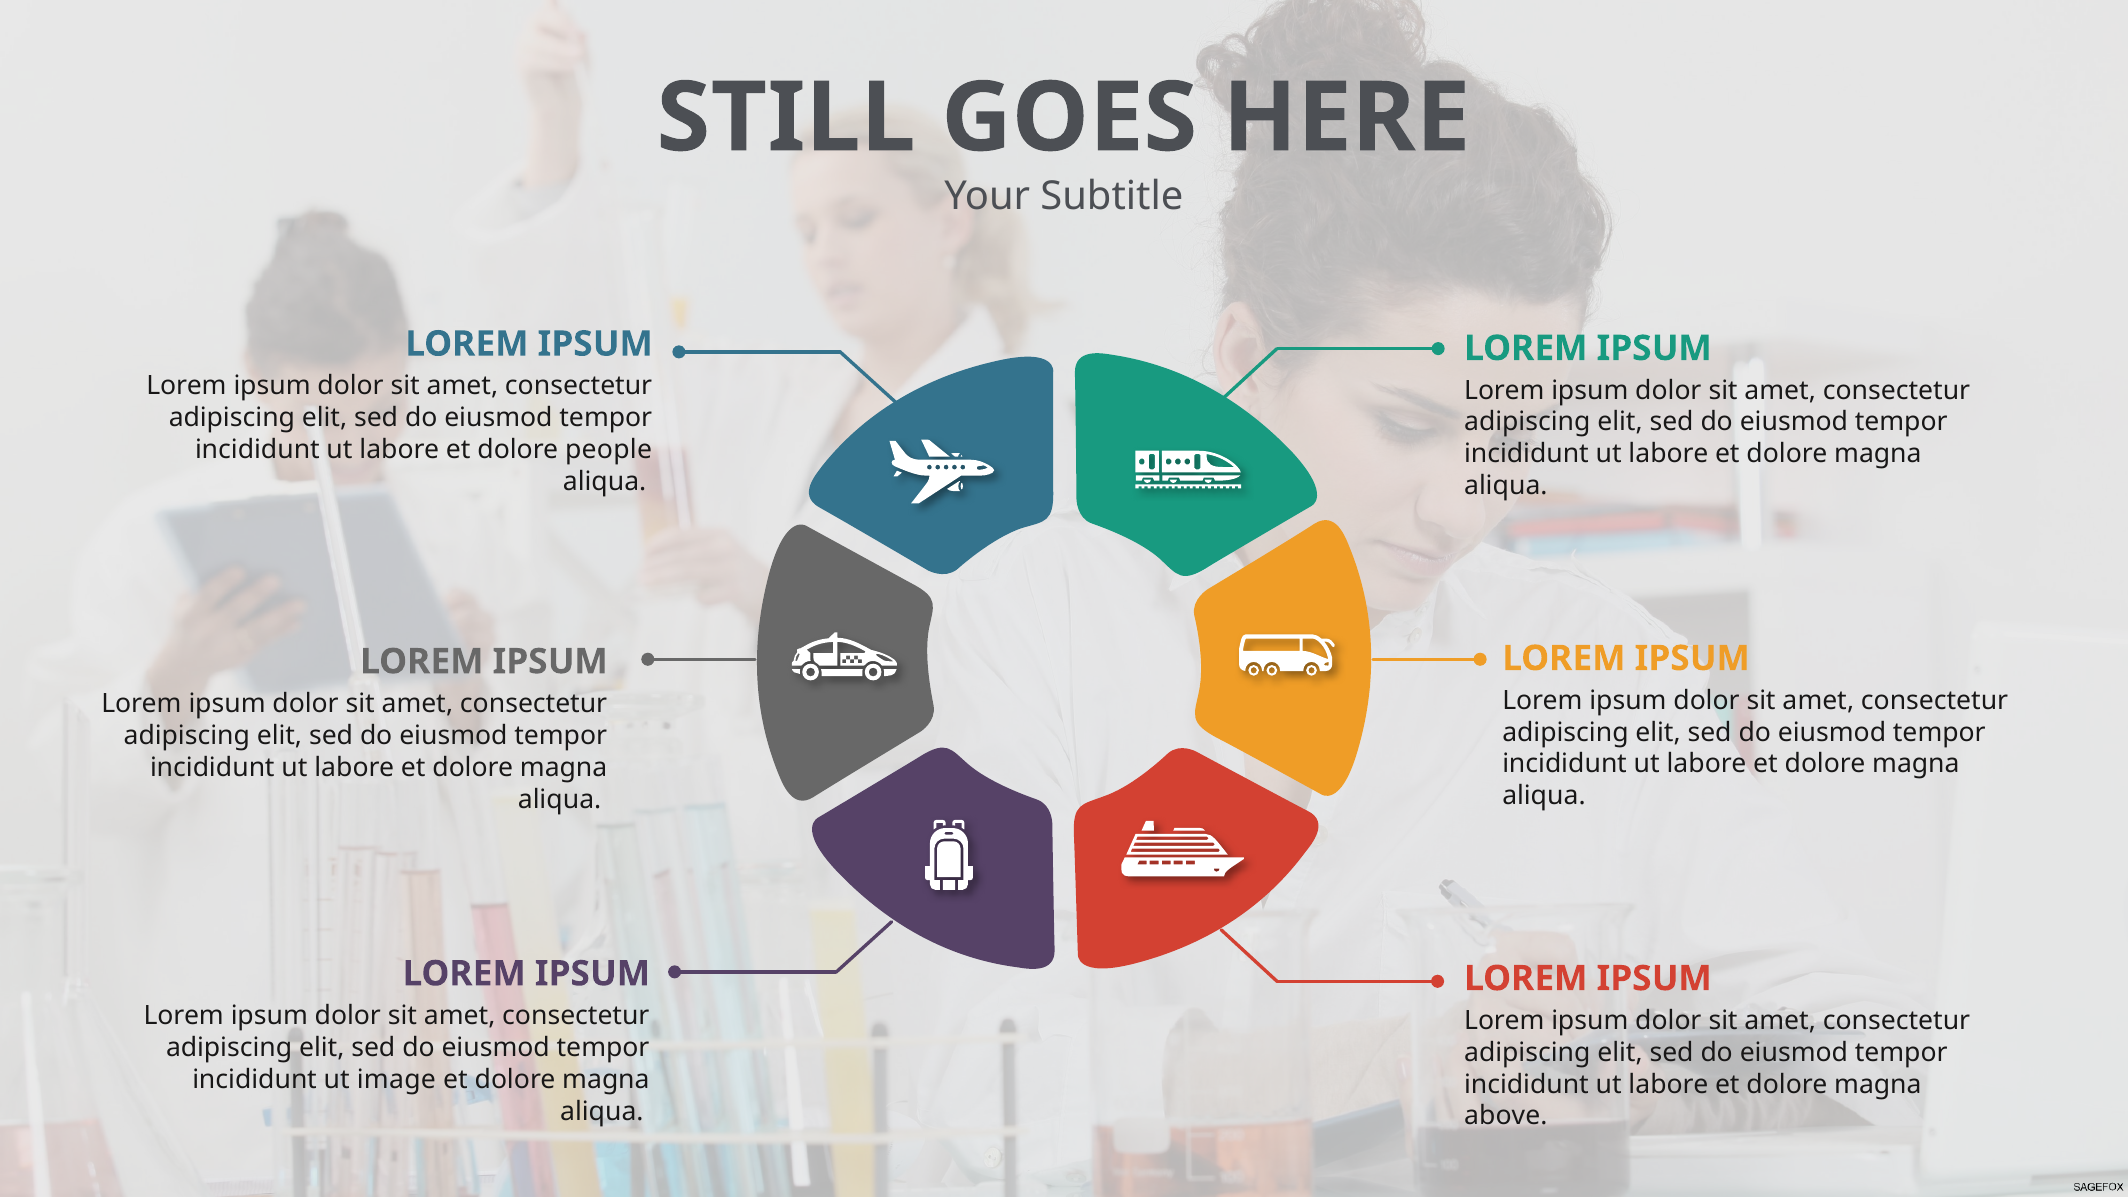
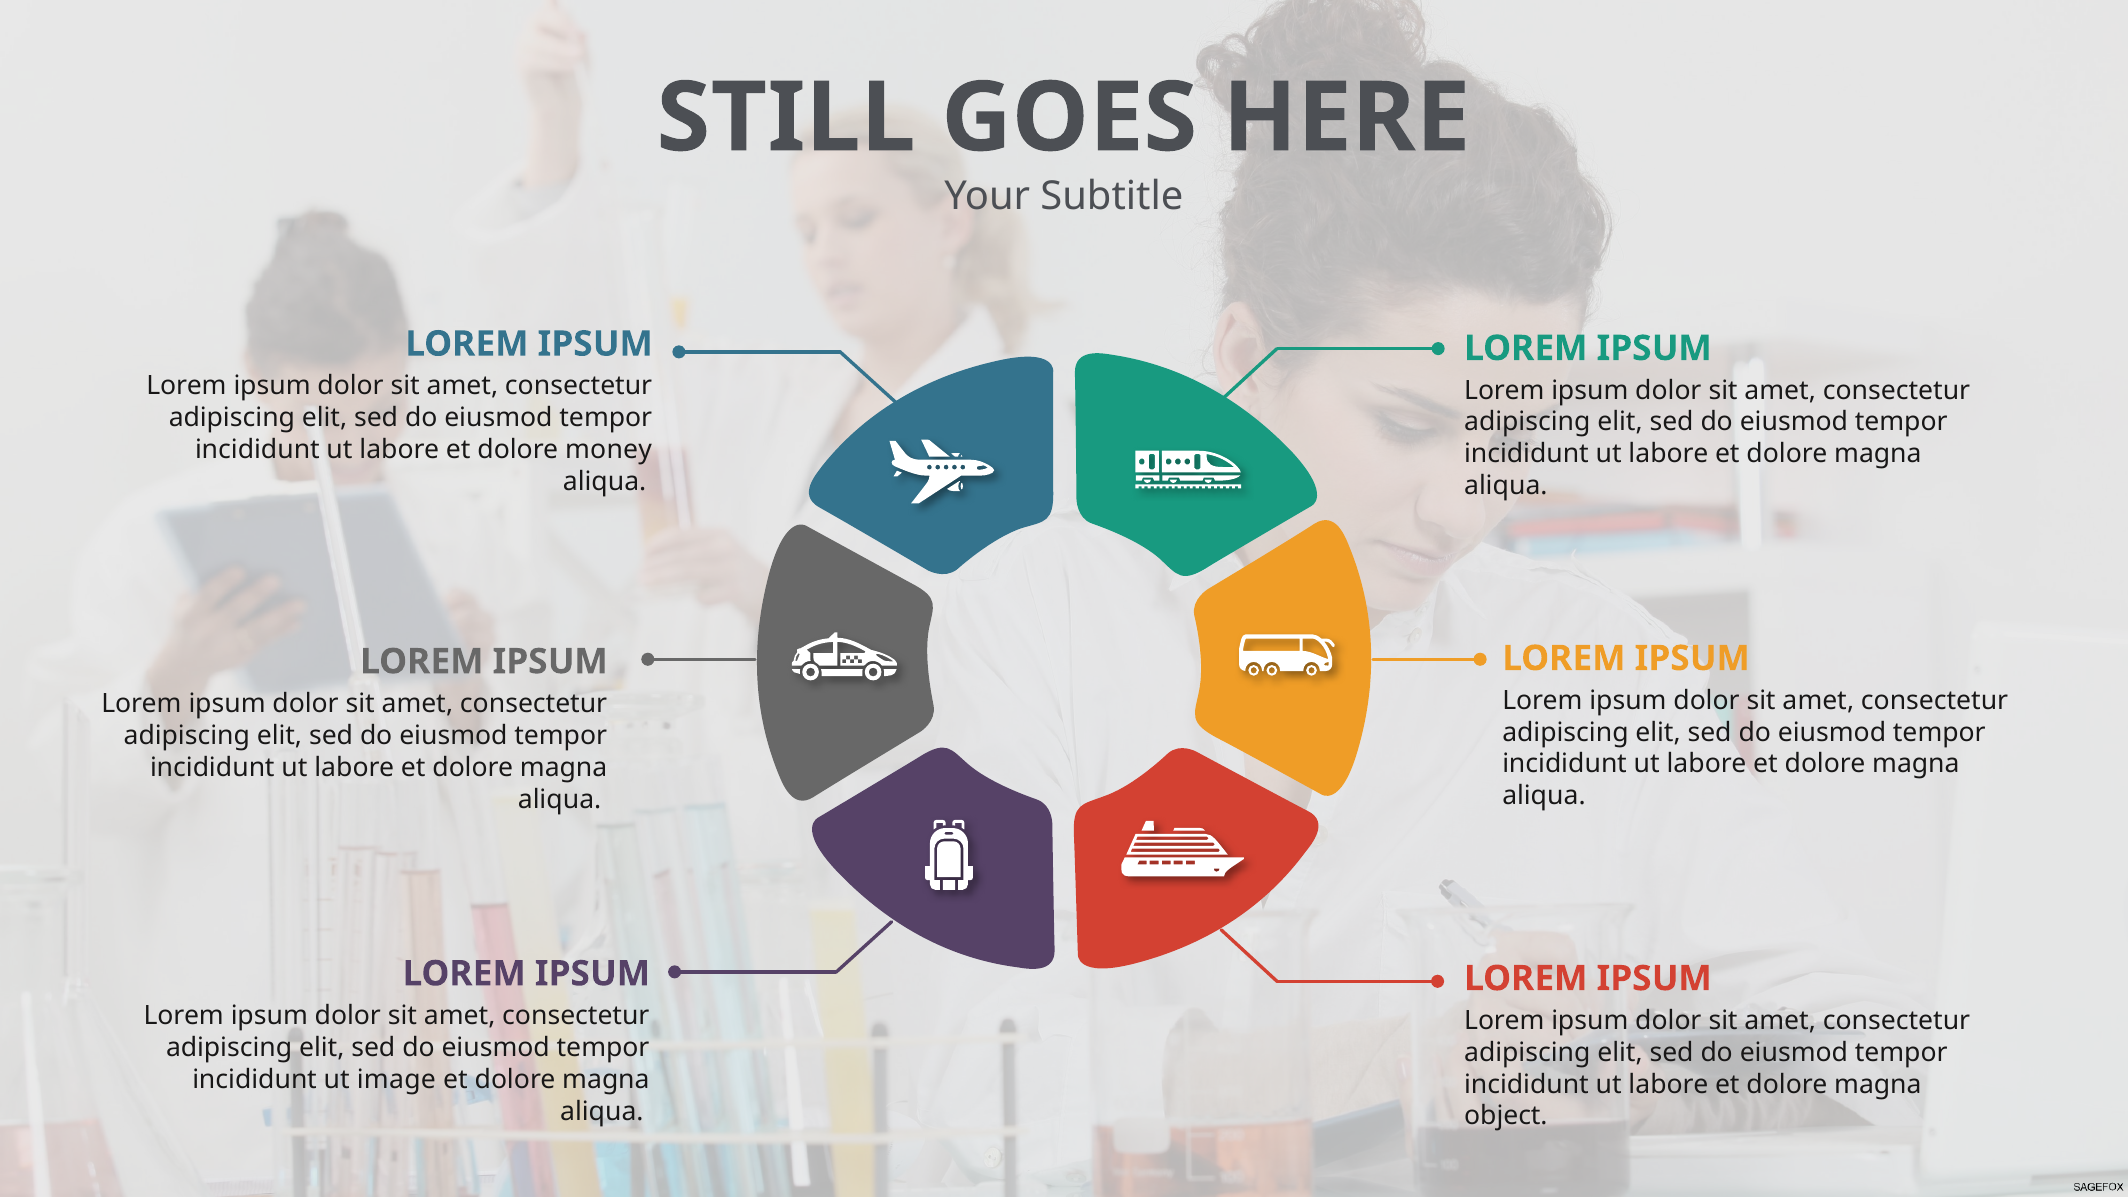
people: people -> money (609, 450)
above: above -> object (1506, 1116)
